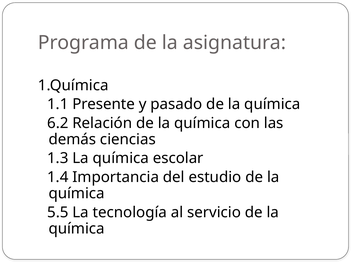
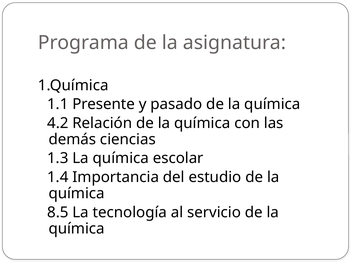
6.2: 6.2 -> 4.2 (58, 123)
5.5: 5.5 -> 8.5 (58, 212)
